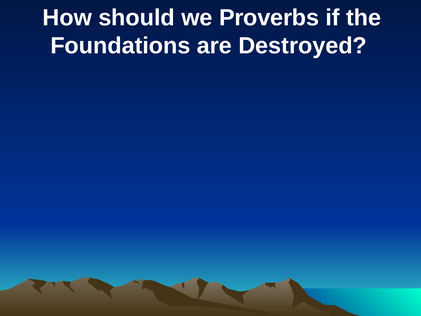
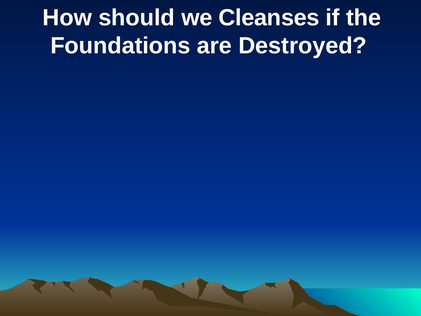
Proverbs: Proverbs -> Cleanses (269, 18)
